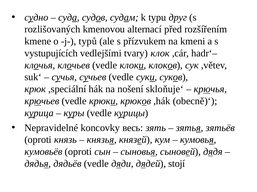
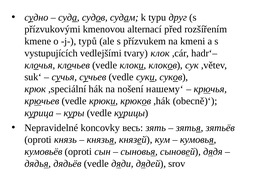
rozlišovaných: rozlišovaných -> přízvukovými (52, 29)
skloňuje‘: skloňuje‘ -> нашему‘ (165, 89)
stojí: stojí -> srov (177, 164)
